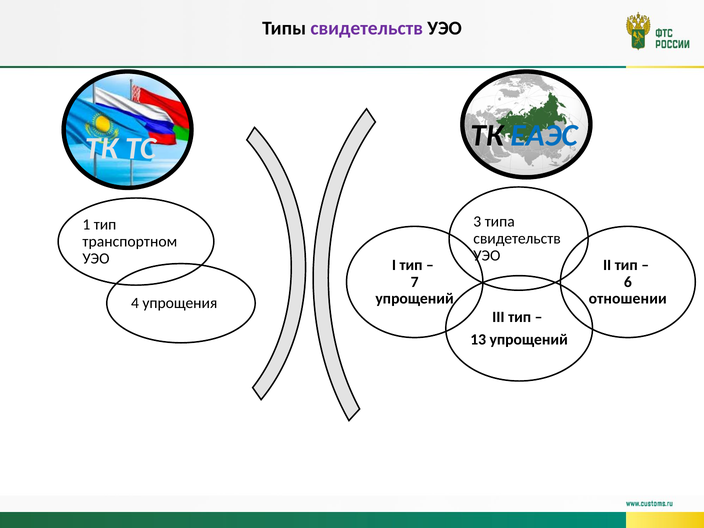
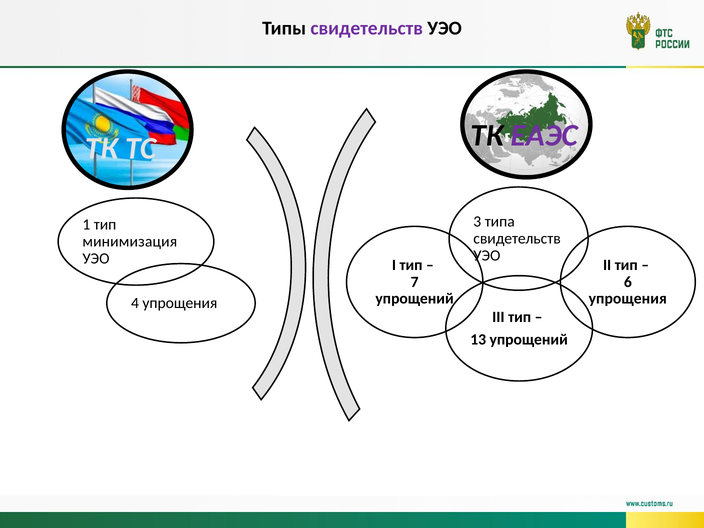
ЕАЭС colour: blue -> purple (544, 135)
транспортном: транспортном -> минимизация (130, 241)
отношении: отношении -> упрощения (628, 299)
